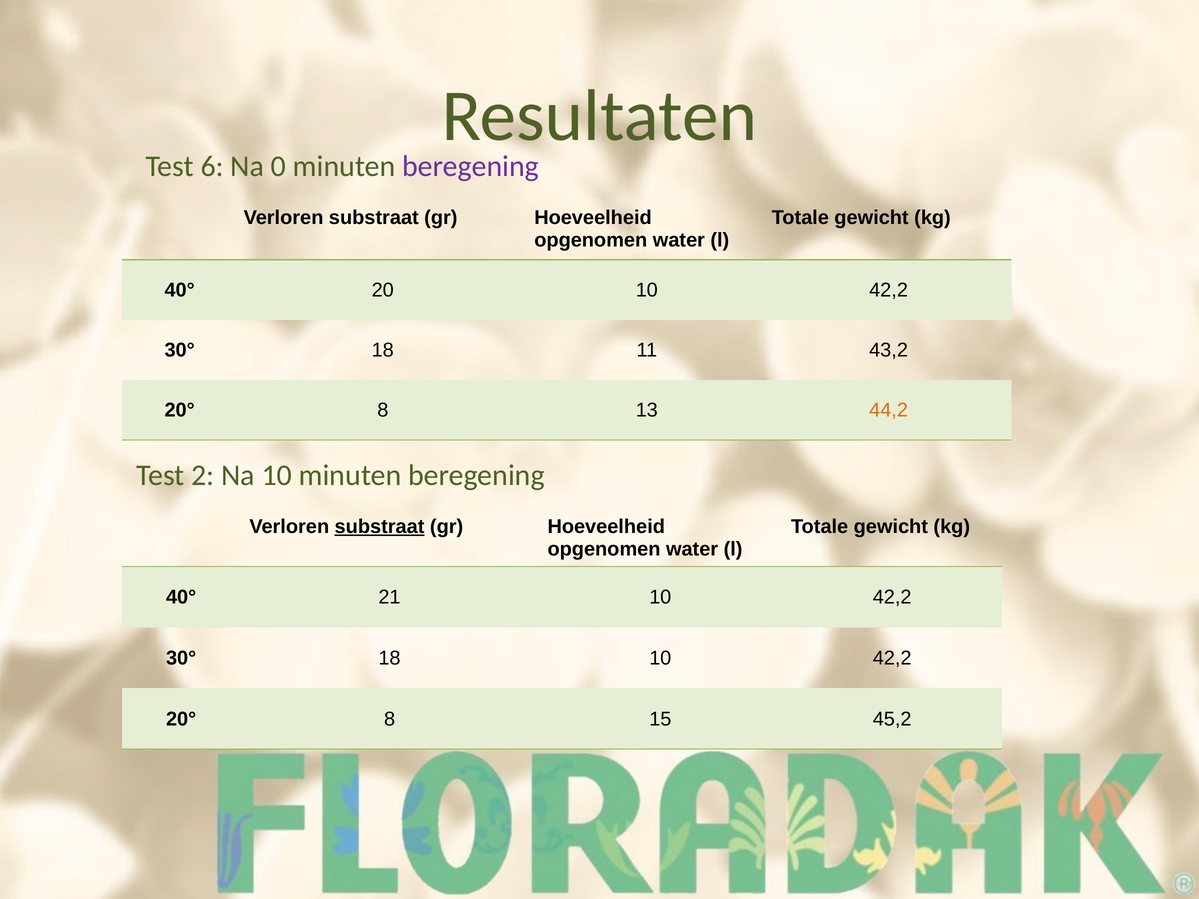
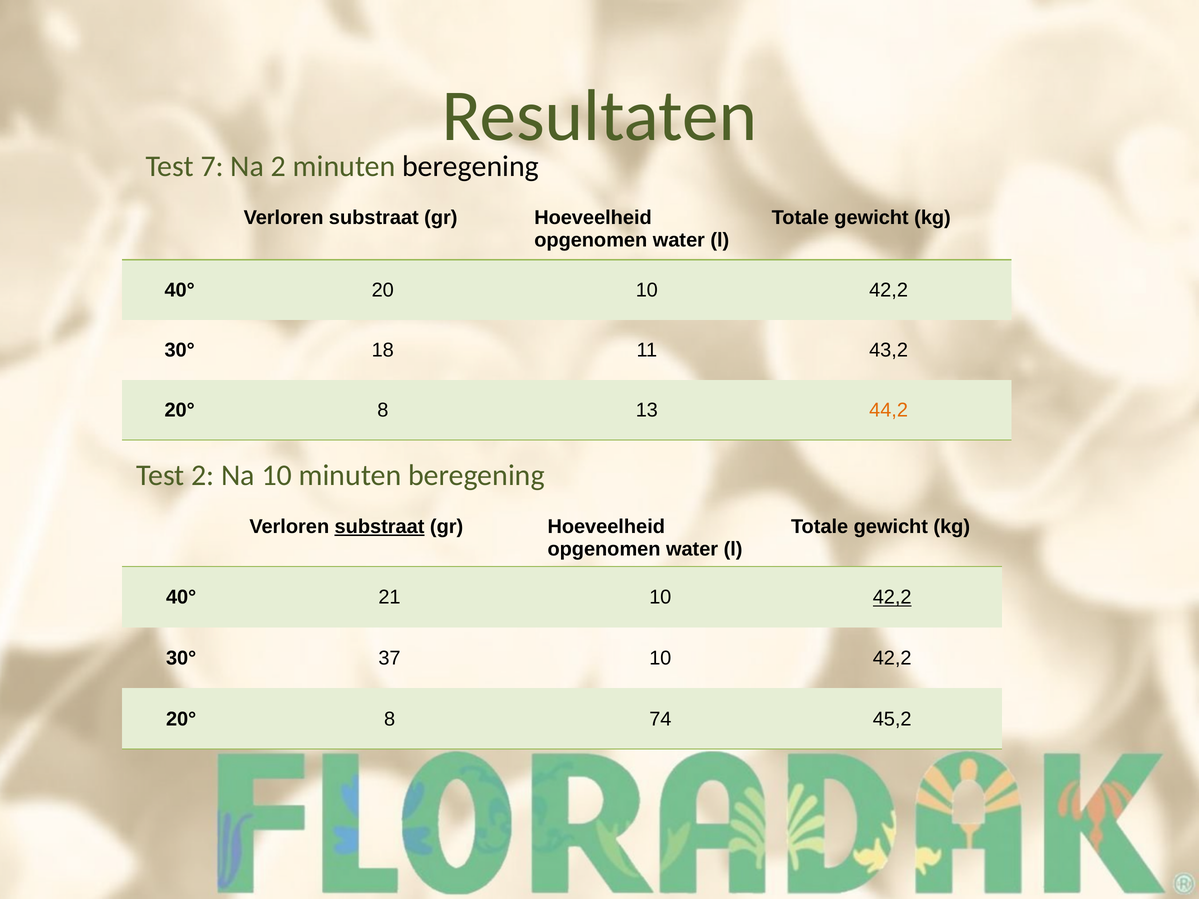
6: 6 -> 7 (212, 166)
Na 0: 0 -> 2 (279, 166)
beregening colour: purple -> black (470, 166)
42,2 underline: none -> present (892, 597)
18: 18 -> 37 (390, 658)
15: 15 -> 74 (660, 719)
